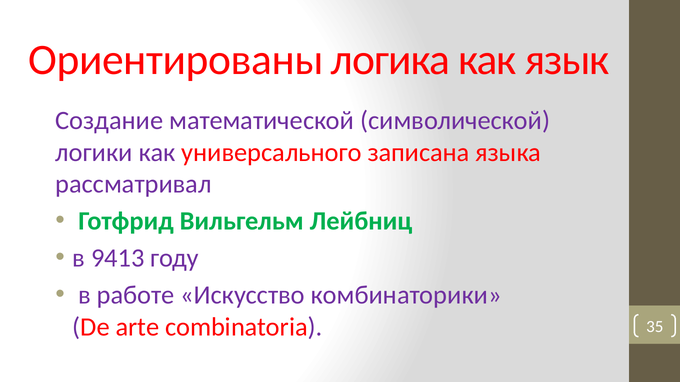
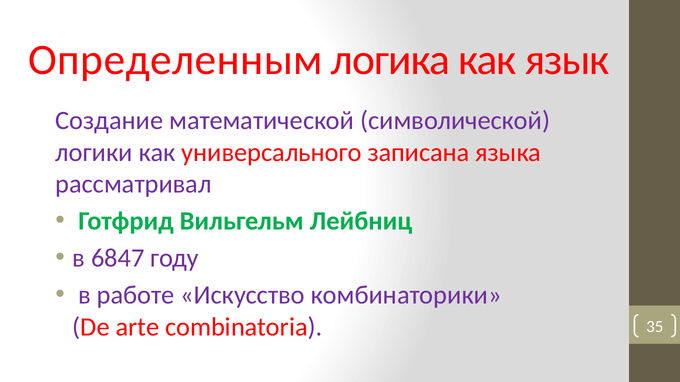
Ориентированы: Ориентированы -> Определенным (176, 60)
9413: 9413 -> 6847 (118, 259)
